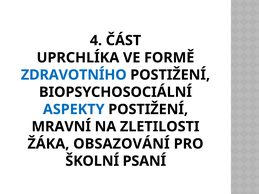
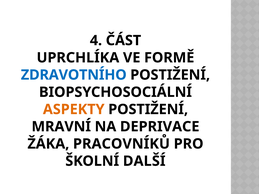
ASPEKTY colour: blue -> orange (74, 110)
ZLETILOSTI: ZLETILOSTI -> DEPRIVACE (160, 127)
OBSAZOVÁNÍ: OBSAZOVÁNÍ -> PRACOVNÍKŮ (121, 144)
PSANÍ: PSANÍ -> DALŠÍ (144, 161)
